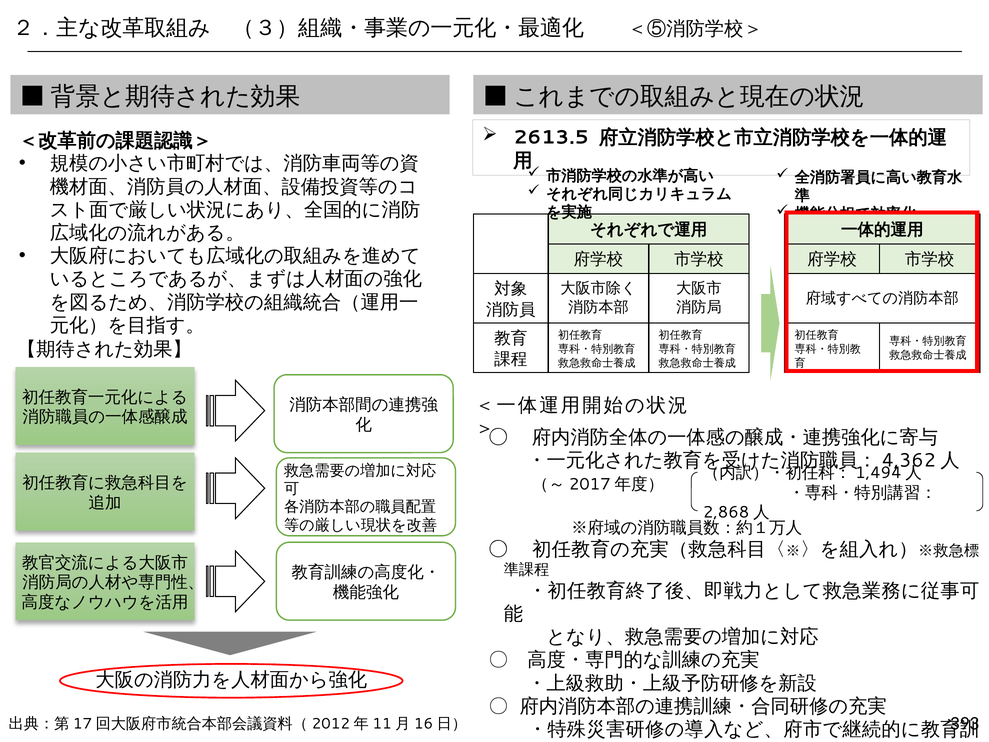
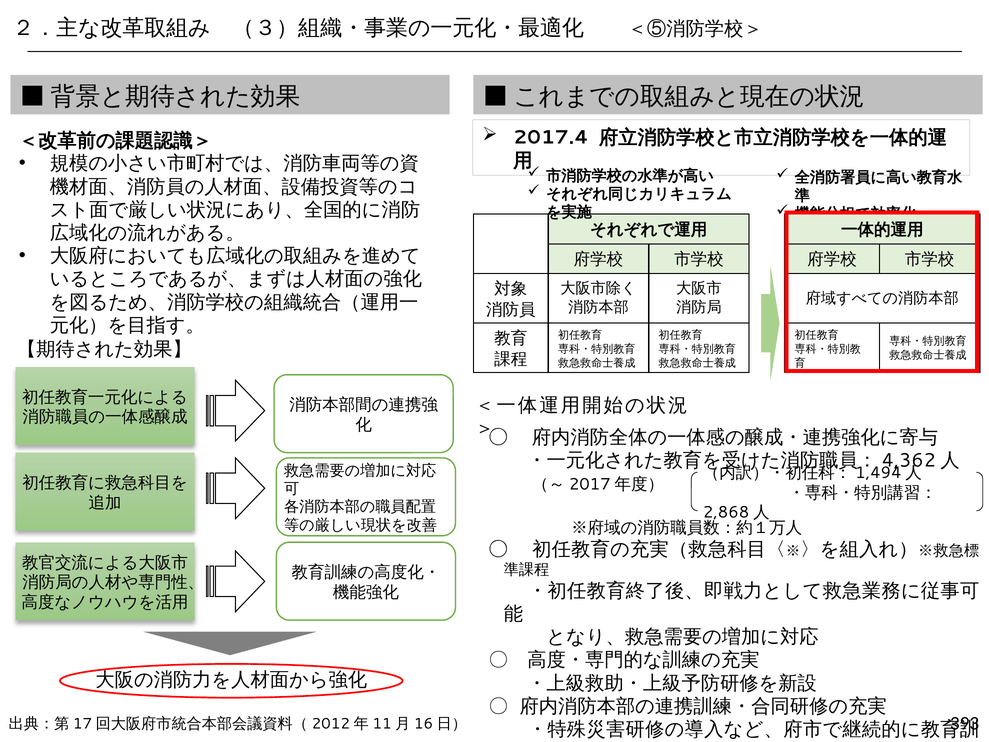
2613.5: 2613.5 -> 2017.4 (551, 137)
